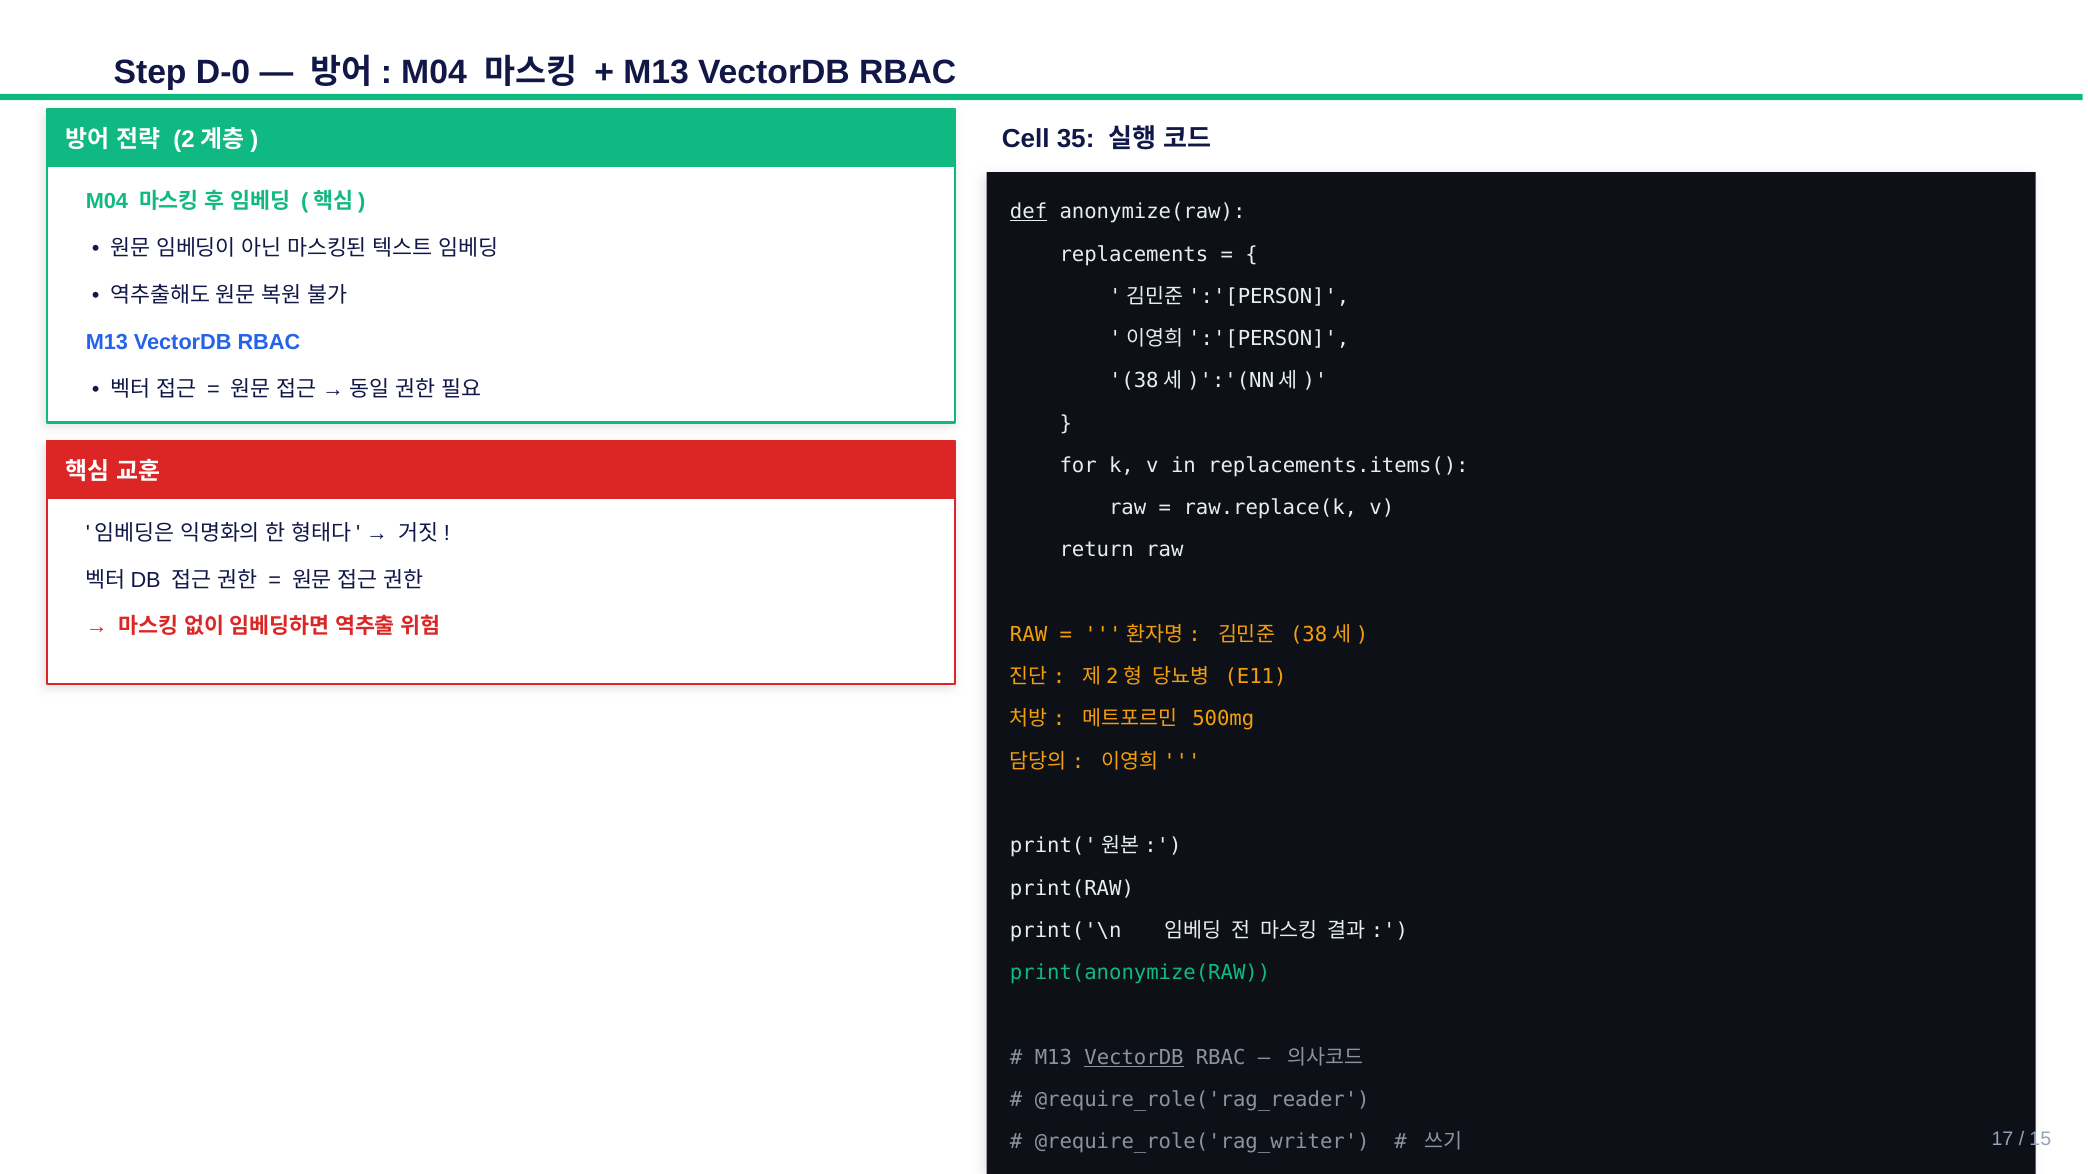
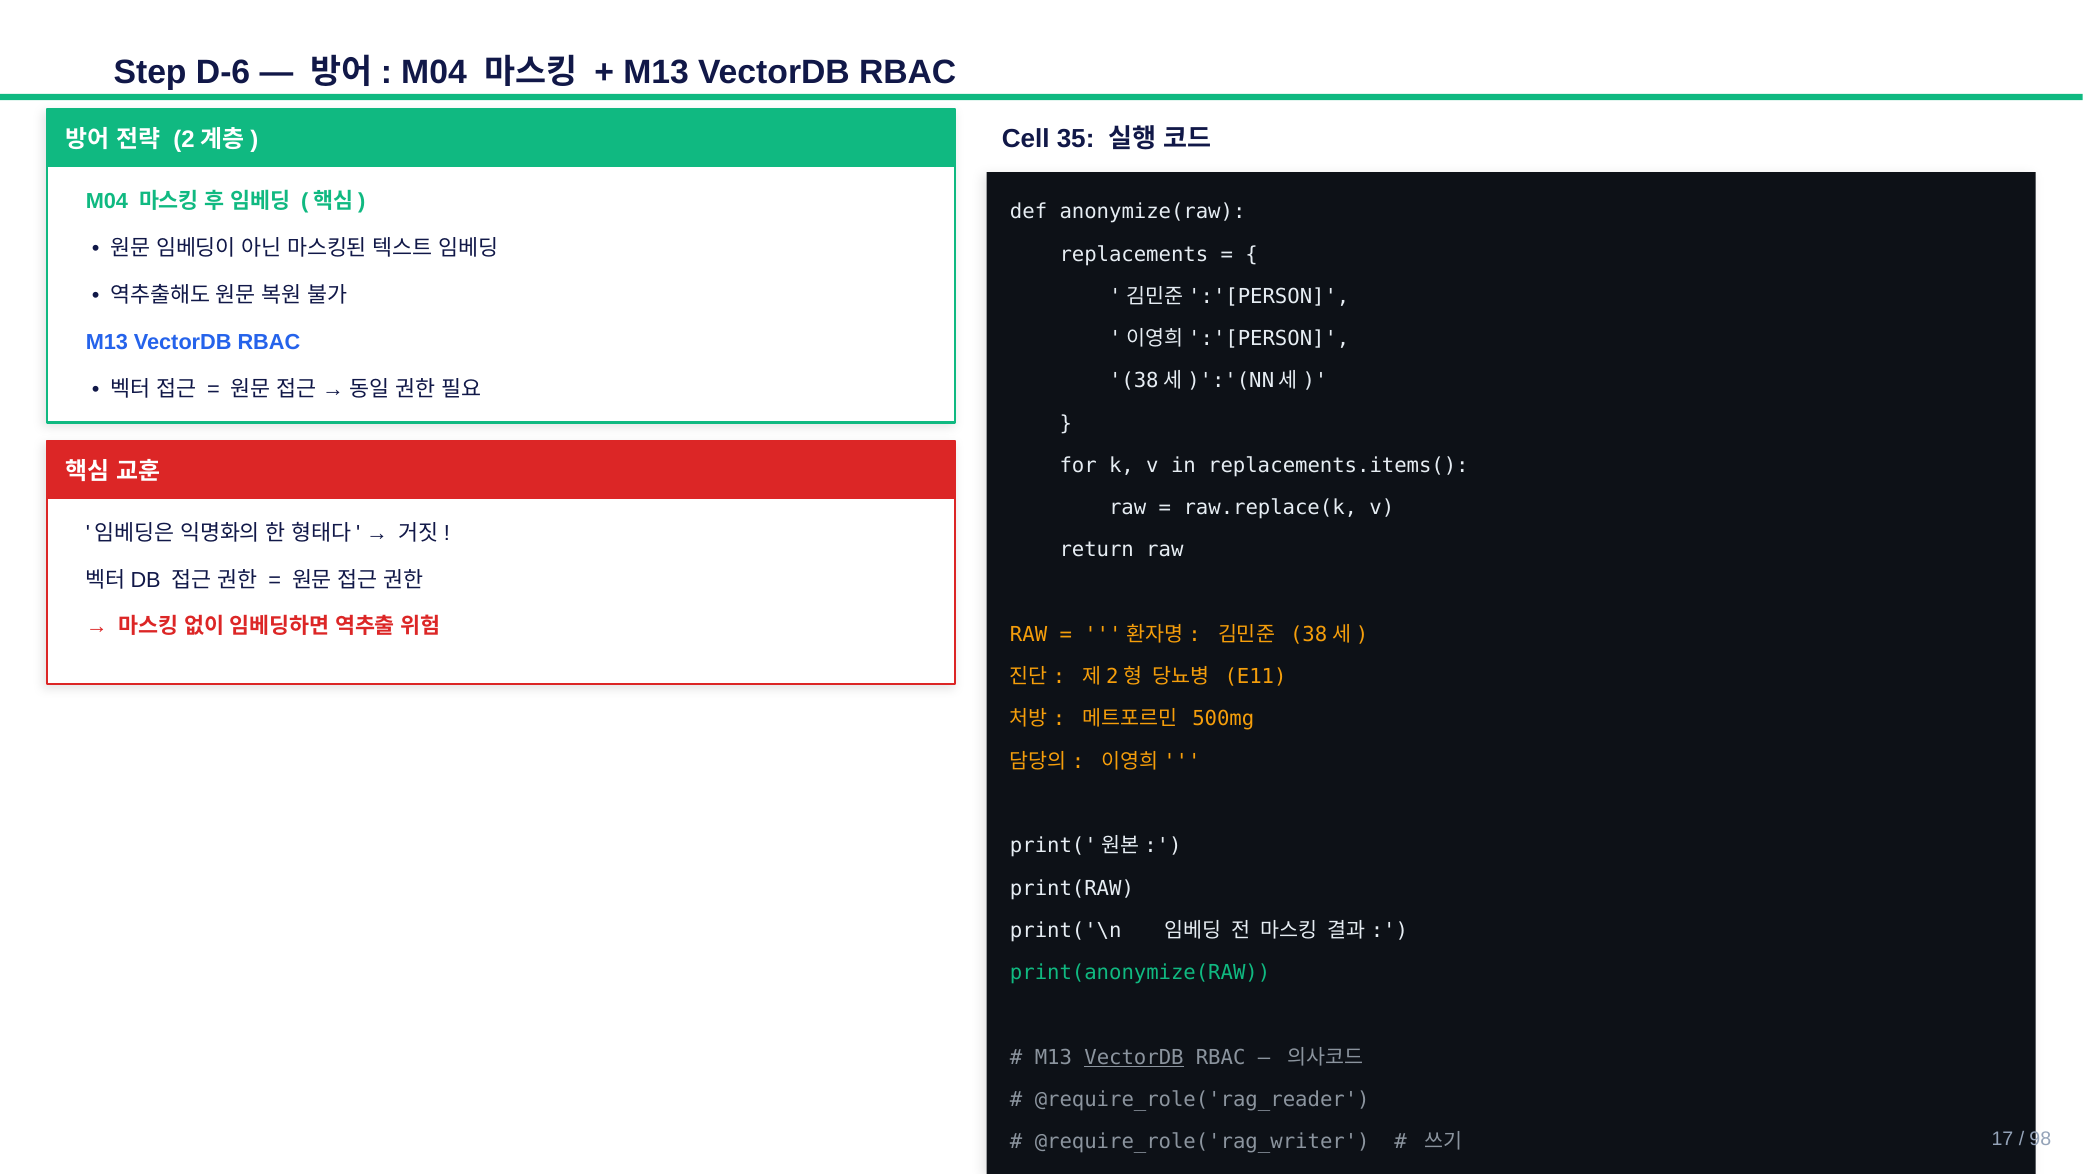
D-0: D-0 -> D-6 (223, 73)
def underline: present -> none (1029, 212)
15: 15 -> 98 (2040, 1140)
